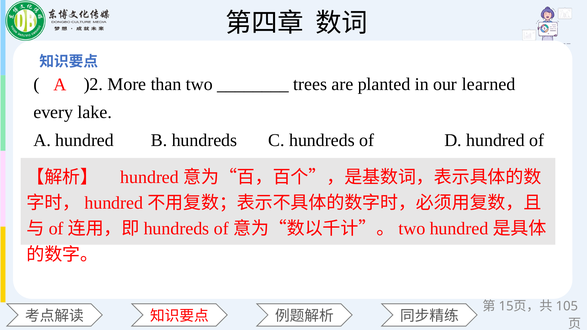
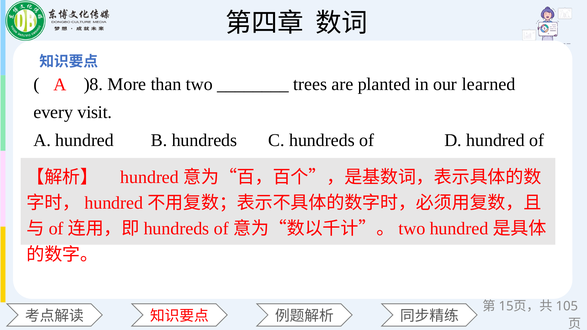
)2: )2 -> )8 (93, 84)
lake: lake -> visit (95, 112)
